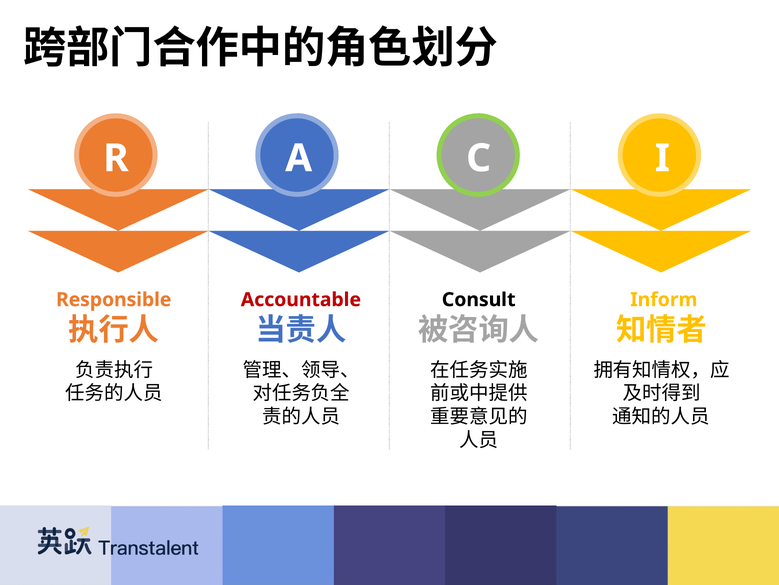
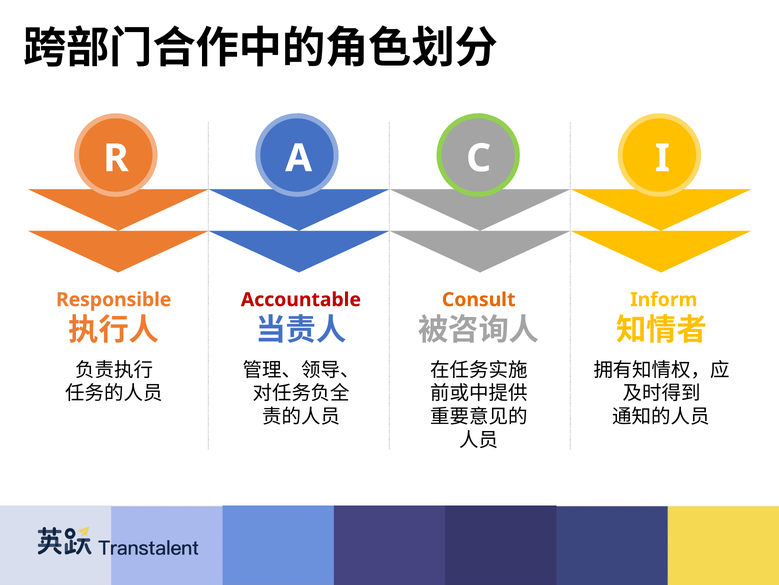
Consult colour: black -> orange (479, 299)
